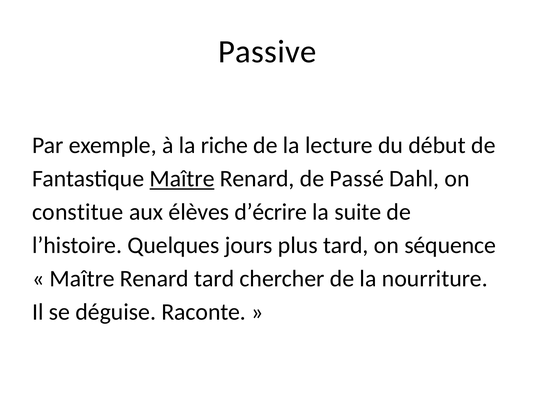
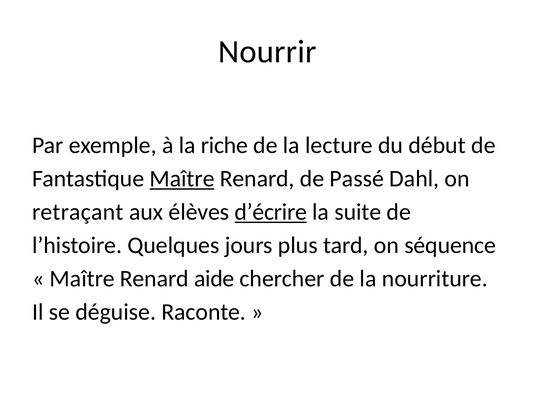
Passive: Passive -> Nourrir (267, 52)
constitue: constitue -> retraçant (78, 212)
d’écrire underline: none -> present (271, 212)
Renard tard: tard -> aide (214, 279)
